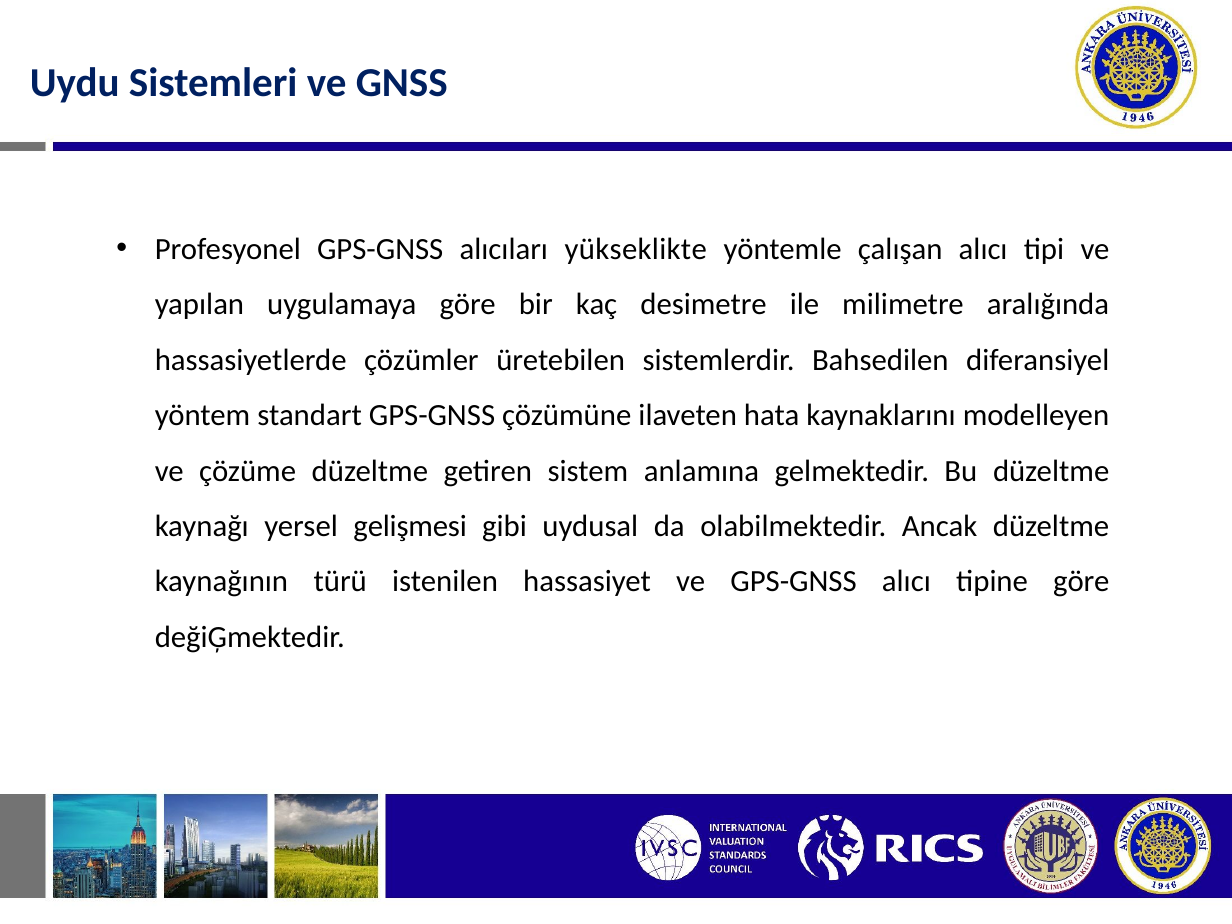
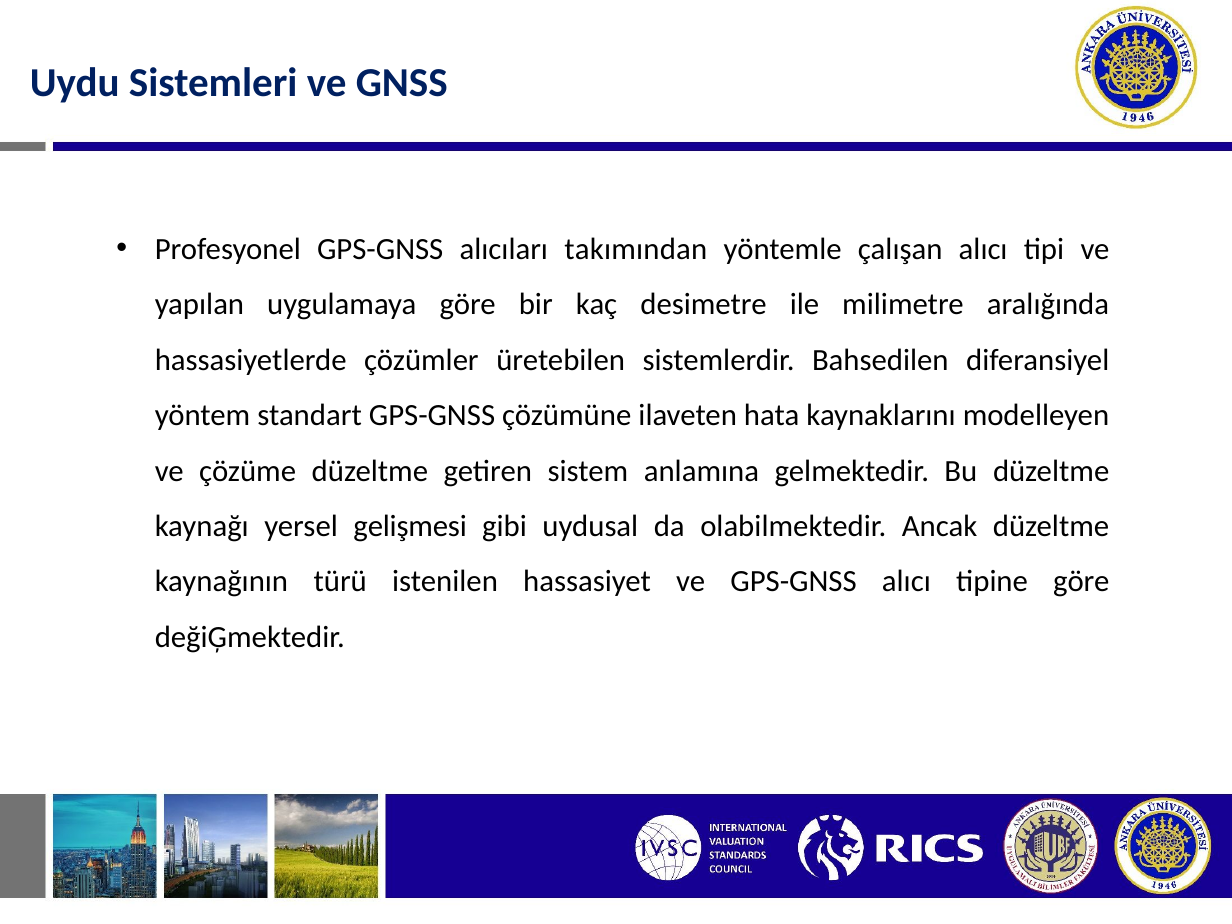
yükseklikte: yükseklikte -> takımından (636, 249)
